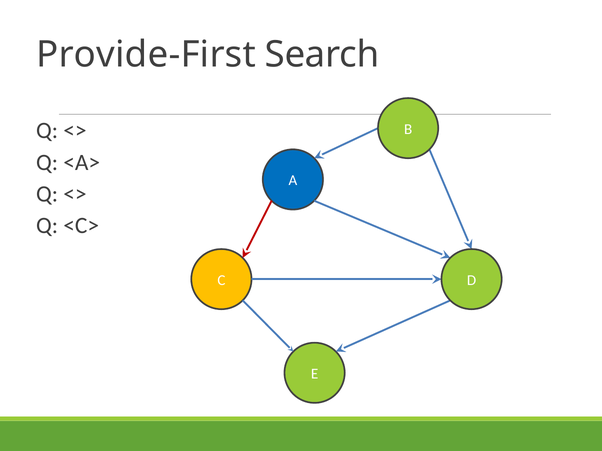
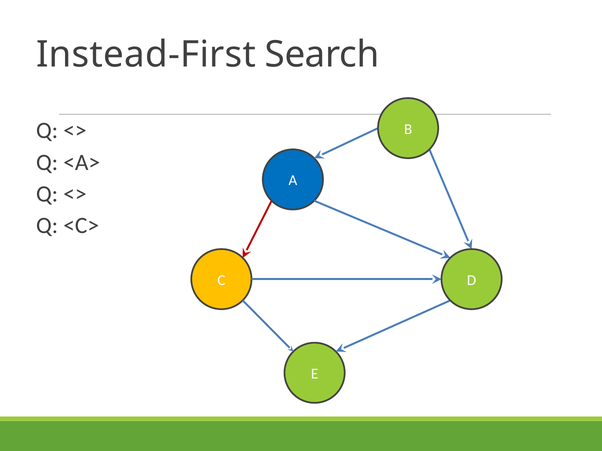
Provide-First: Provide-First -> Instead-First (146, 55)
